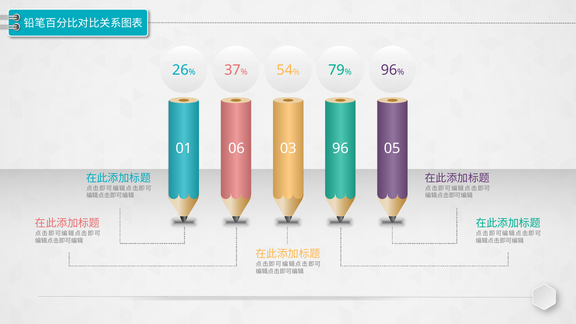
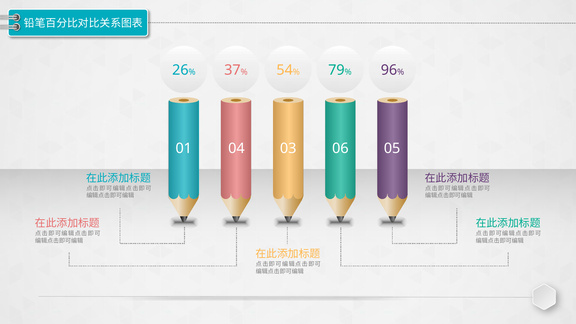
06: 06 -> 04 (236, 149)
03 96: 96 -> 06 (340, 149)
